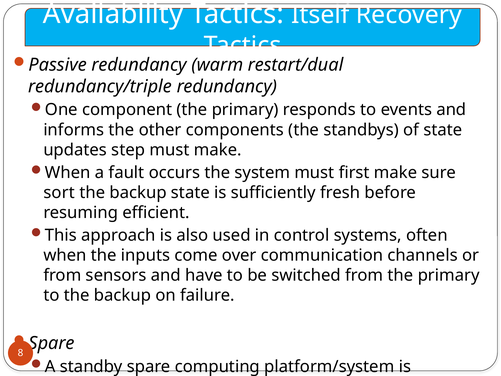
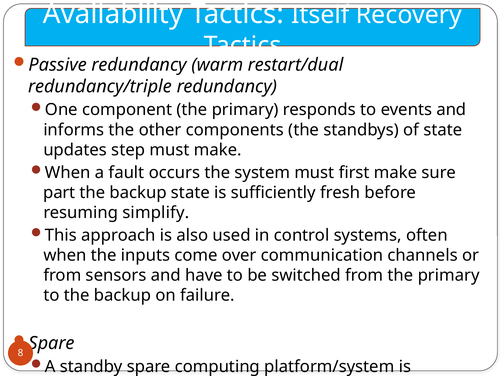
sort: sort -> part (59, 192)
efficient: efficient -> simplify (156, 213)
